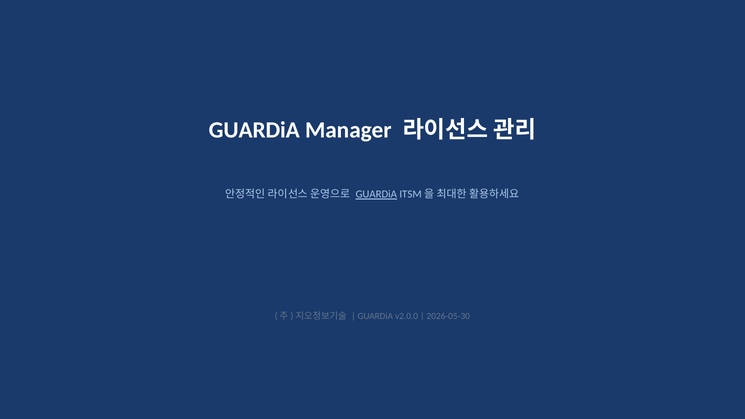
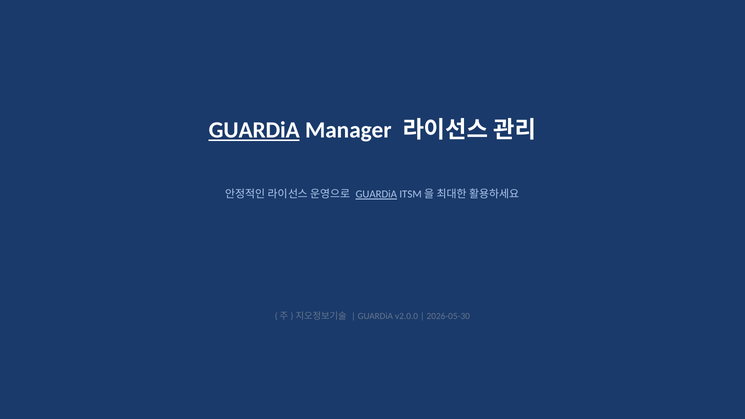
GUARDiA underline: none -> present (254, 130)
